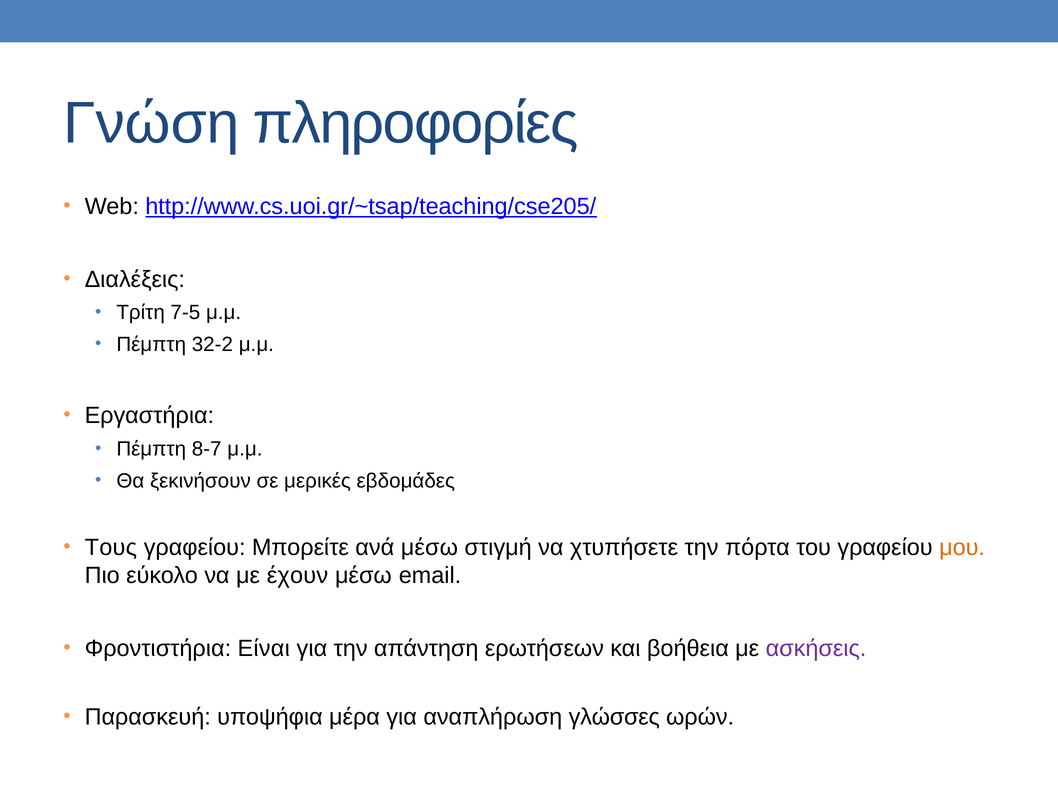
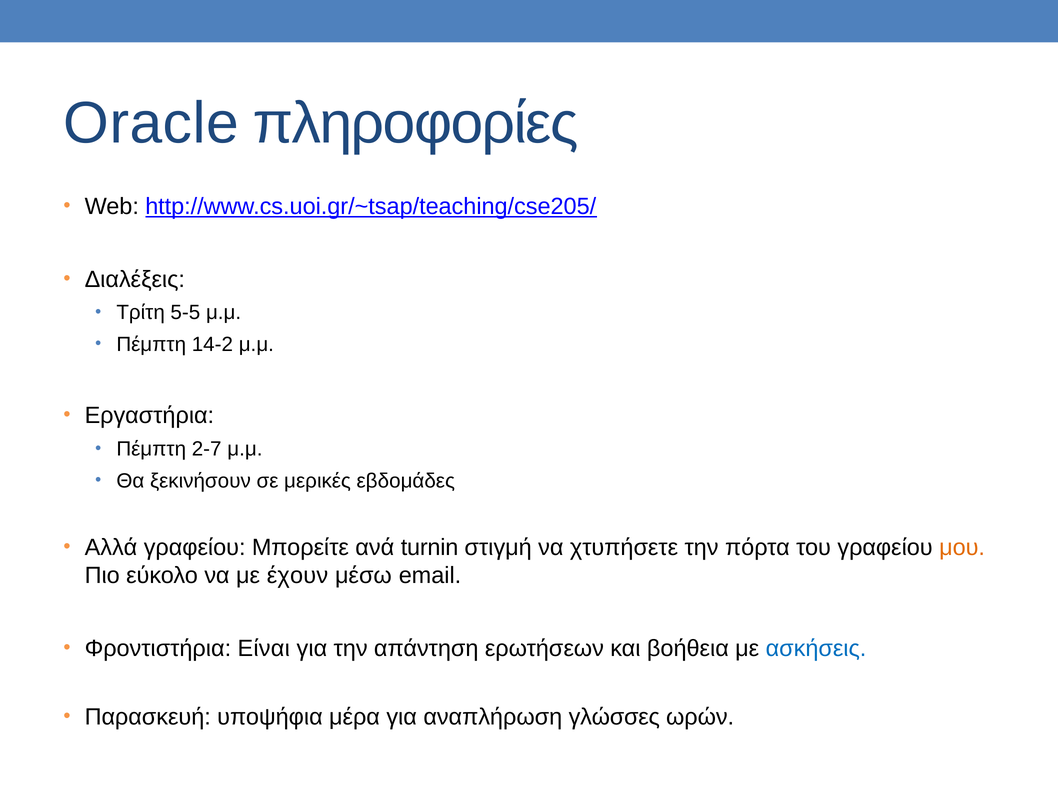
Γνώση: Γνώση -> Oracle (151, 123)
7-5: 7-5 -> 5-5 (185, 312)
32-2: 32-2 -> 14-2 (212, 344)
8-7: 8-7 -> 2-7 (207, 449)
Τους: Τους -> Αλλά (111, 547)
ανά μέσω: μέσω -> turnin (430, 547)
ασκήσεις colour: purple -> blue (816, 648)
